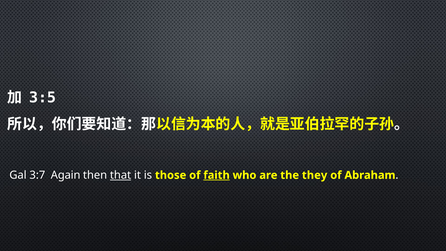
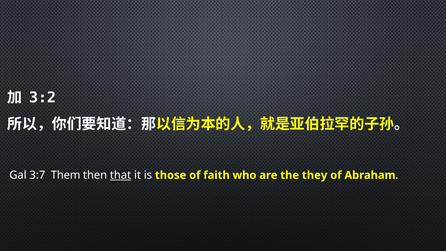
3:5: 3:5 -> 3:2 (42, 98)
Again: Again -> Them (66, 175)
faith underline: present -> none (217, 175)
